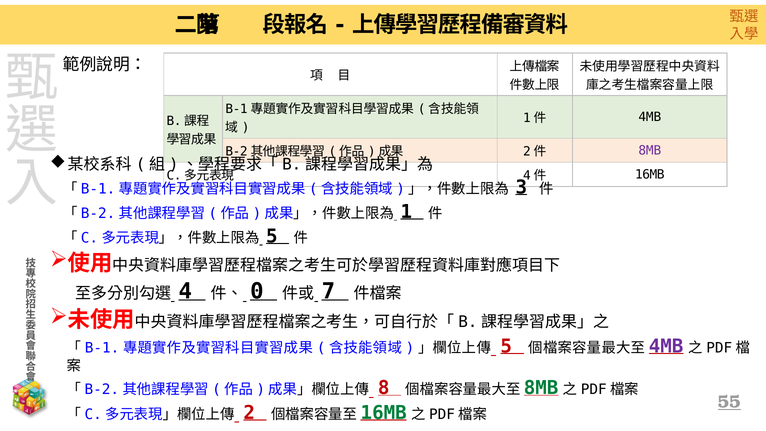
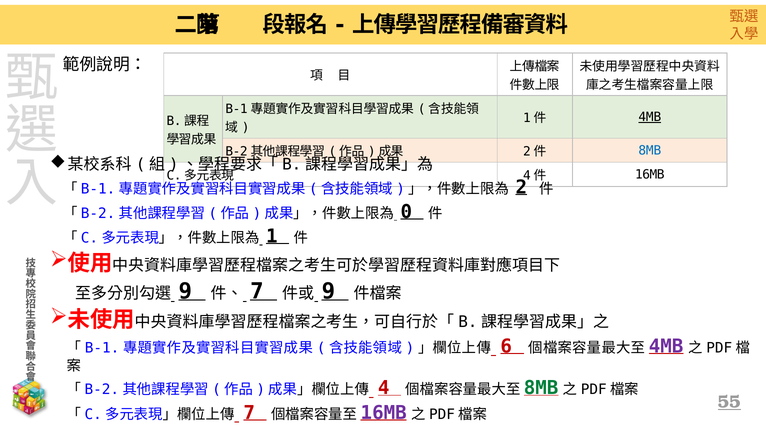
4MB underline: none -> present (650, 117)
8MB colour: purple -> blue (650, 150)
3: 3 -> 2 (521, 187)
1: 1 -> 0 (406, 212)
5: 5 -> 1 (272, 236)
4: 4 -> 9 (185, 291)
0: 0 -> 7 (257, 291)
7: 7 -> 9 (328, 291)
5: 5 -> 6 (506, 346)
8: 8 -> 4 (384, 388)
2: 2 -> 7 (249, 413)
16MB colour: green -> purple (384, 413)
